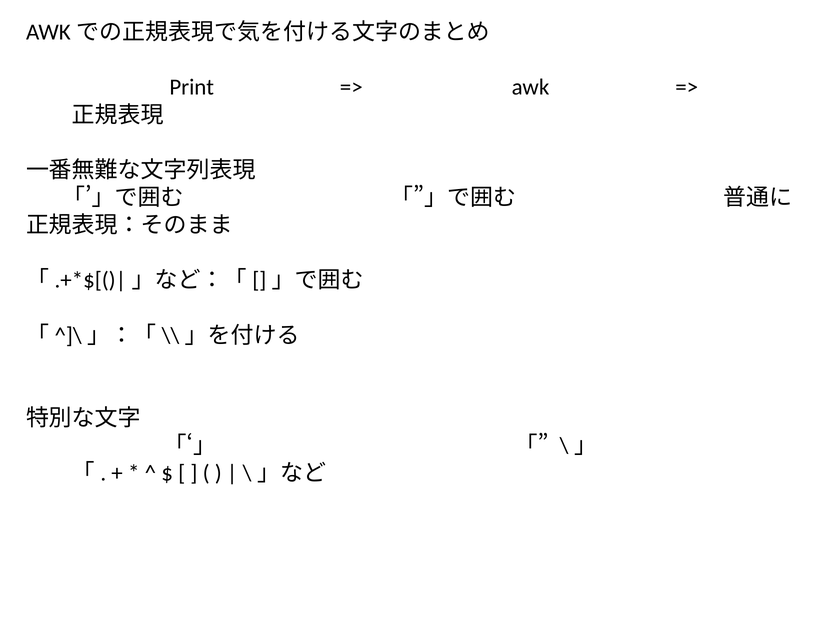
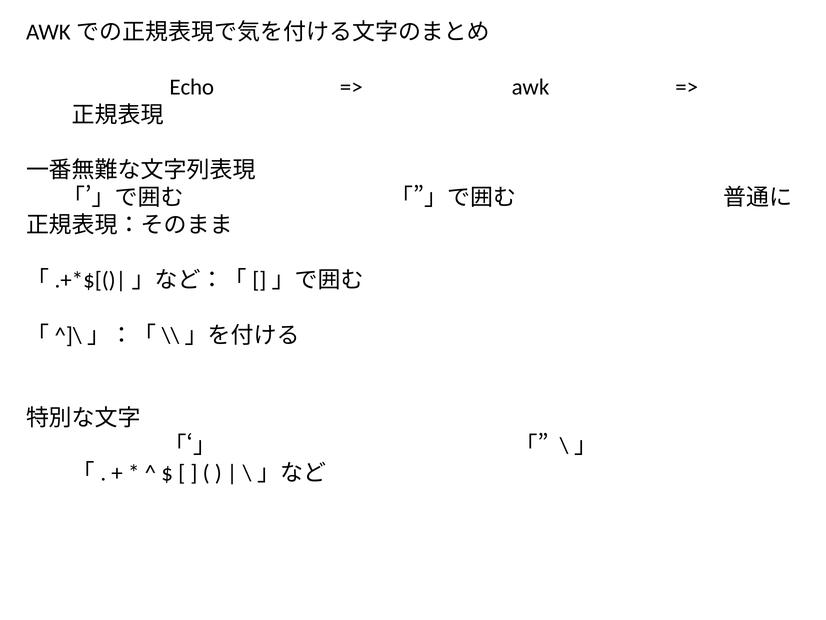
Print: Print -> Echo (192, 87)
